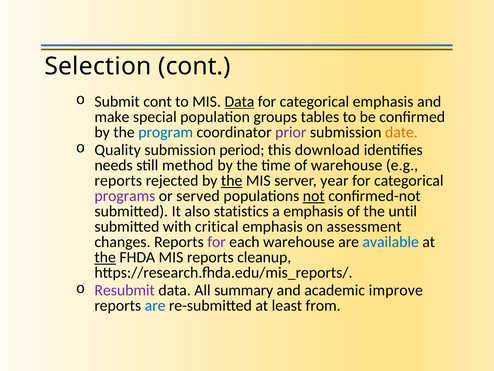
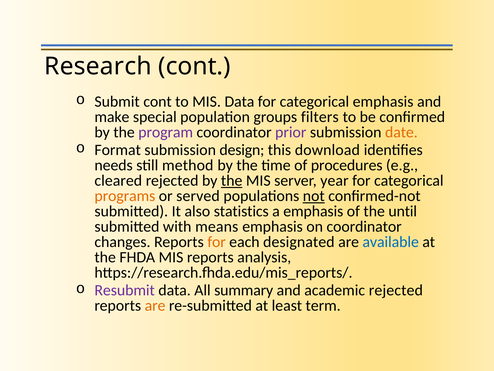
Selection: Selection -> Research (98, 66)
Data underline: present -> none (239, 101)
tables: tables -> filters (320, 117)
program colour: blue -> purple (166, 132)
Quality: Quality -> Format (118, 150)
period: period -> design (242, 150)
of warehouse: warehouse -> procedures (347, 165)
reports: reports -> cleared (118, 180)
programs colour: purple -> orange (125, 196)
critical: critical -> means (217, 226)
on assessment: assessment -> coordinator (364, 226)
for colour: purple -> orange (217, 242)
each warehouse: warehouse -> designated (299, 242)
the underline: present -> none (105, 257)
cleanup: cleanup -> analysis (264, 257)
academic improve: improve -> rejected (396, 290)
are colour: blue -> orange (155, 305)
from: from -> term (323, 305)
